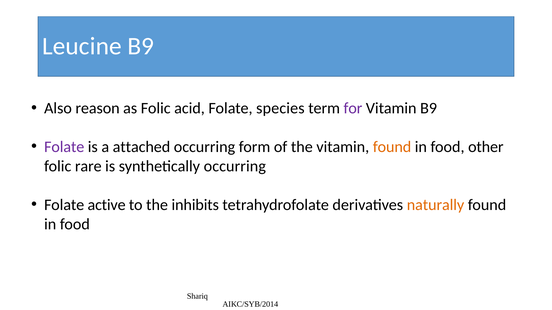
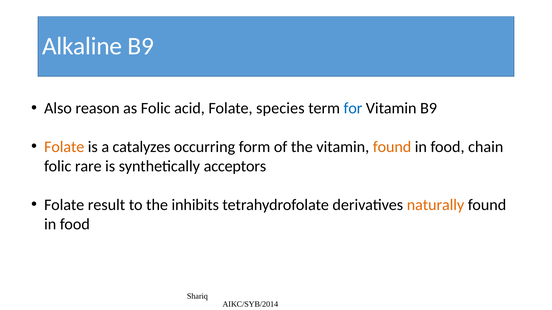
Leucine: Leucine -> Alkaline (82, 46)
for colour: purple -> blue (353, 108)
Folate colour: purple -> orange (64, 147)
attached: attached -> catalyzes (142, 147)
other: other -> chain (486, 147)
synthetically occurring: occurring -> acceptors (235, 166)
active: active -> result (106, 205)
